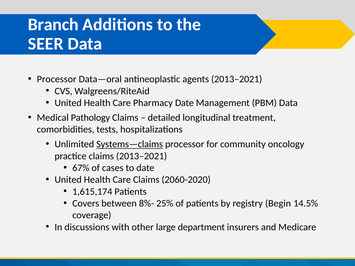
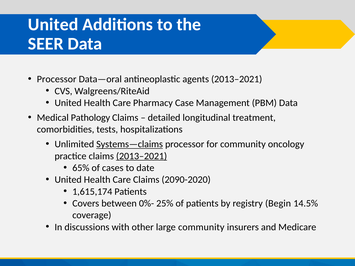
Branch: Branch -> United (53, 25)
Pharmacy Date: Date -> Case (184, 103)
2013–2021 underline: none -> present (142, 156)
67%: 67% -> 65% (81, 168)
2060-2020: 2060-2020 -> 2090-2020 (186, 180)
8%-: 8%- -> 0%- (147, 204)
large department: department -> community (201, 227)
